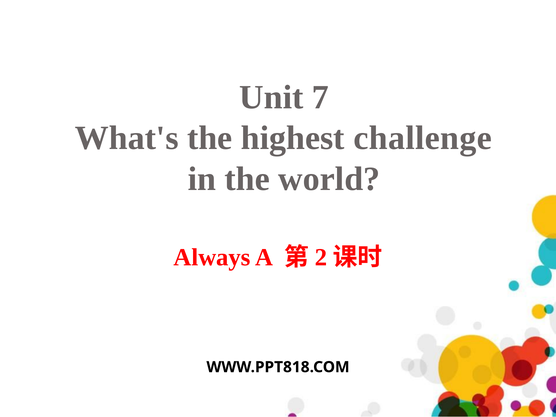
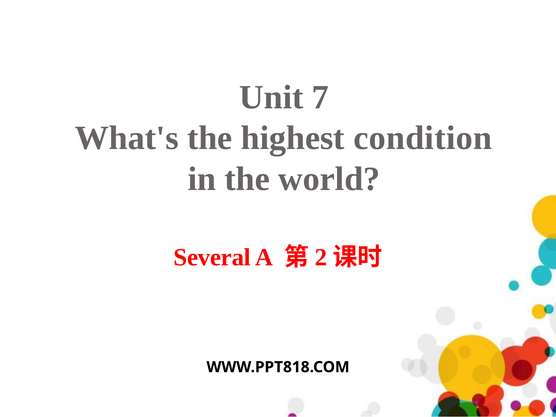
challenge: challenge -> condition (423, 138)
Always: Always -> Several (212, 257)
